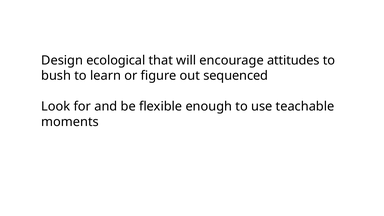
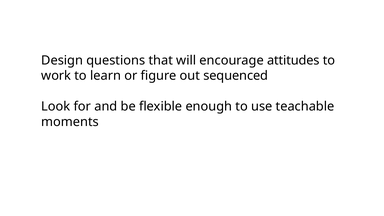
ecological: ecological -> questions (116, 60)
bush: bush -> work (56, 76)
